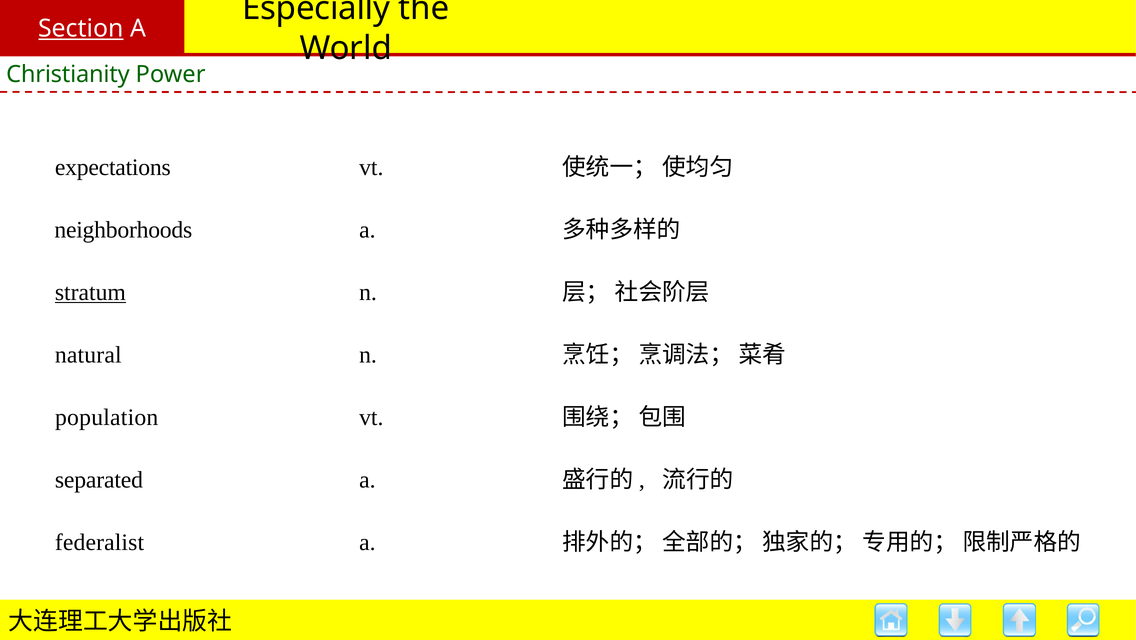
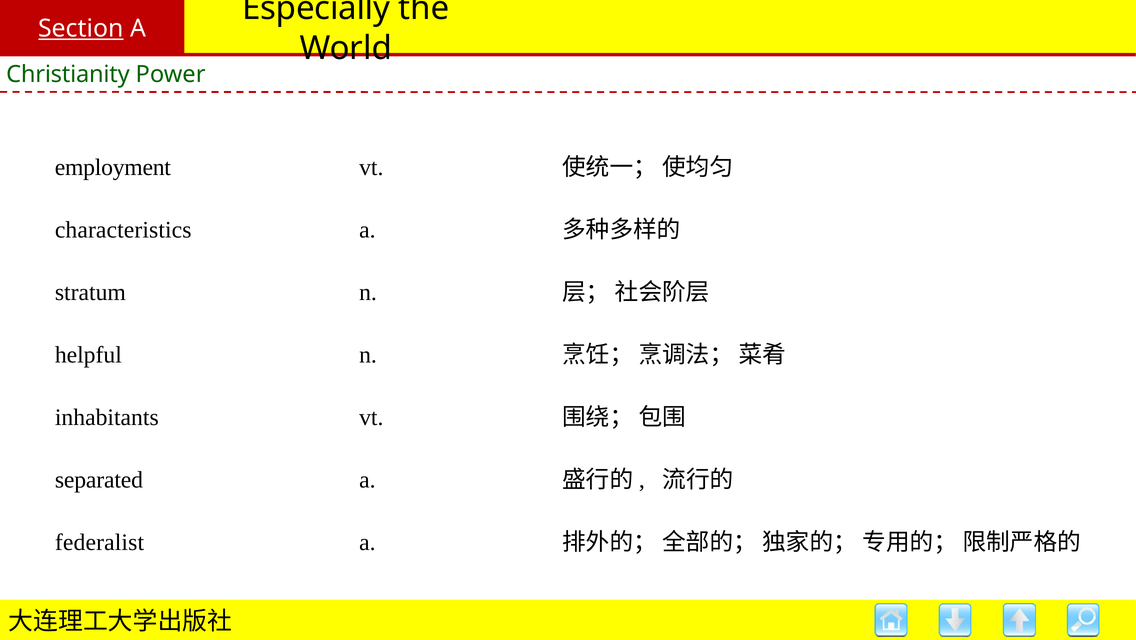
expectations: expectations -> employment (113, 167)
neighborhoods: neighborhoods -> characteristics (123, 230)
stratum underline: present -> none (90, 292)
natural: natural -> helpful (88, 355)
population: population -> inhabitants (107, 417)
